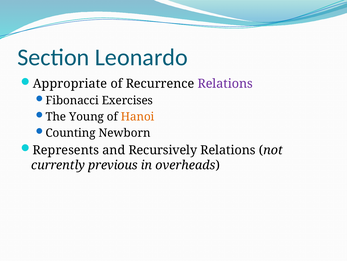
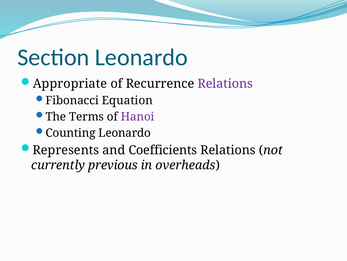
Exercises: Exercises -> Equation (127, 100)
Young: Young -> Terms (87, 116)
Hanoi colour: orange -> purple (138, 116)
Counting Newborn: Newborn -> Leonardo (125, 133)
Recursively: Recursively -> Coefficients (163, 150)
